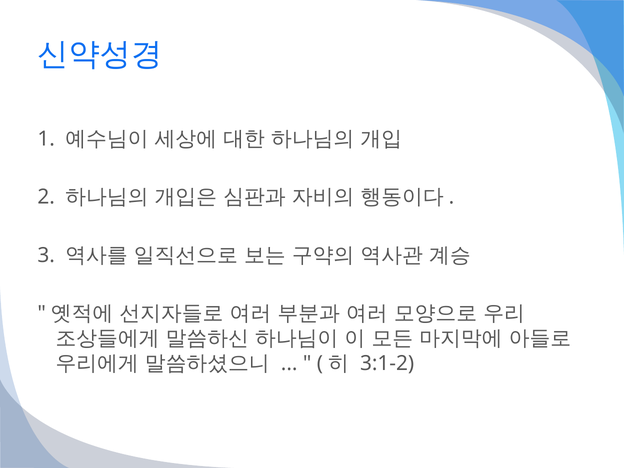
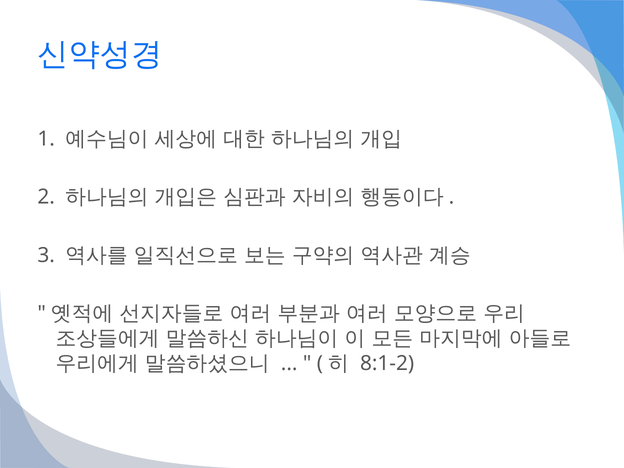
3:1-2: 3:1-2 -> 8:1-2 (387, 363)
